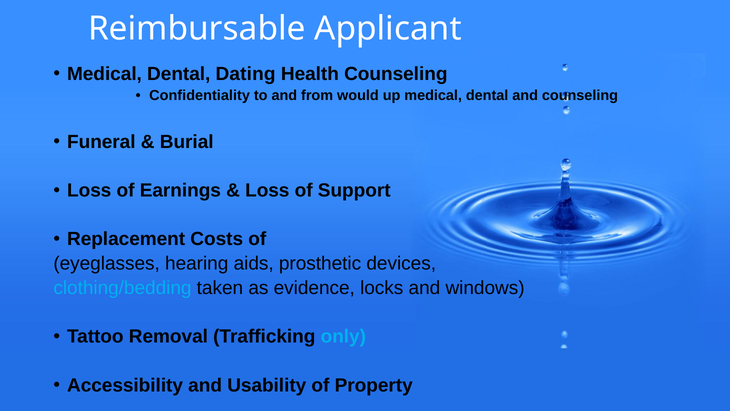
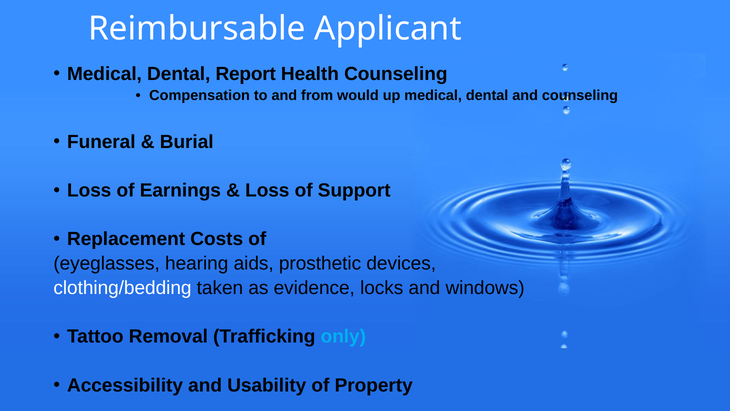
Dating: Dating -> Report (246, 74)
Confidentiality: Confidentiality -> Compensation (200, 96)
clothing/bedding colour: light blue -> white (122, 288)
